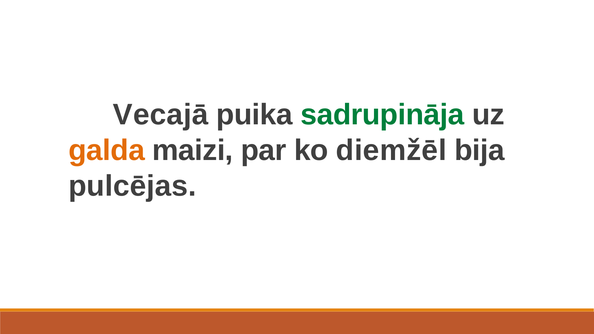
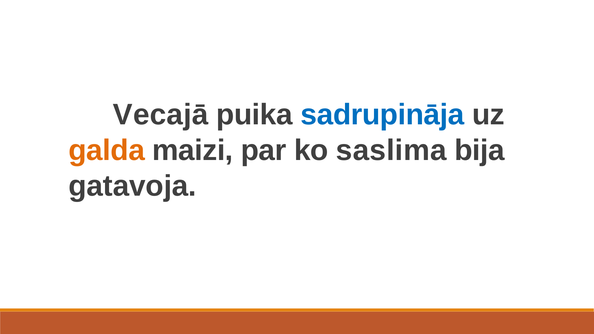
sadrupināja colour: green -> blue (382, 115)
diemžēl: diemžēl -> saslima (391, 151)
pulcējas: pulcējas -> gatavoja (132, 186)
